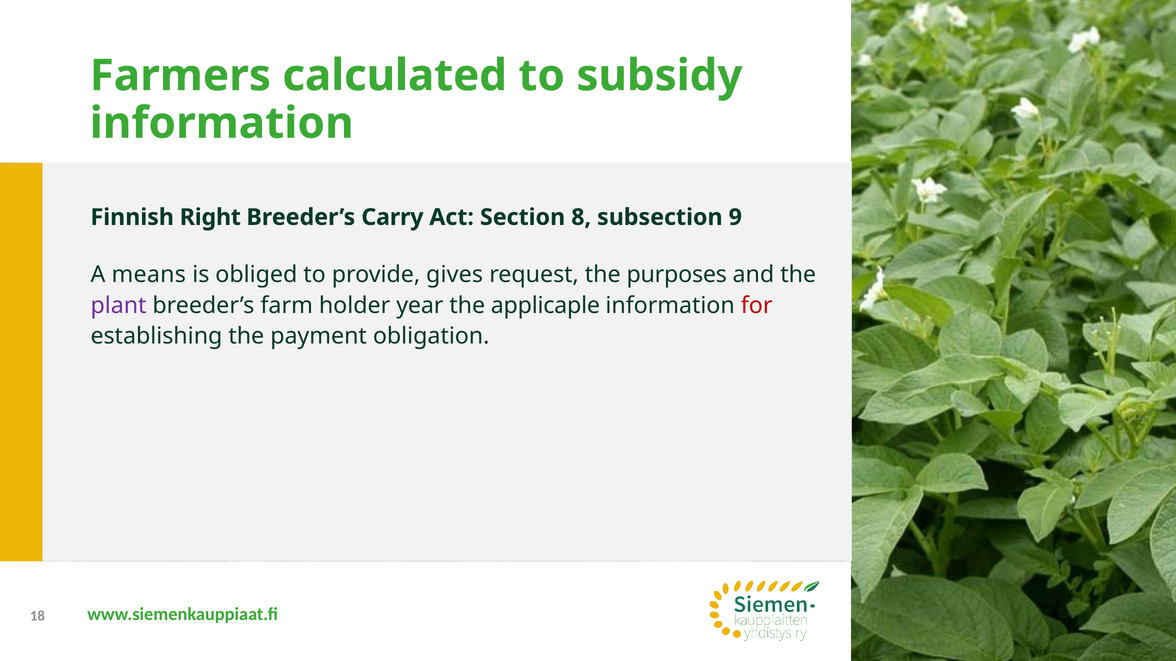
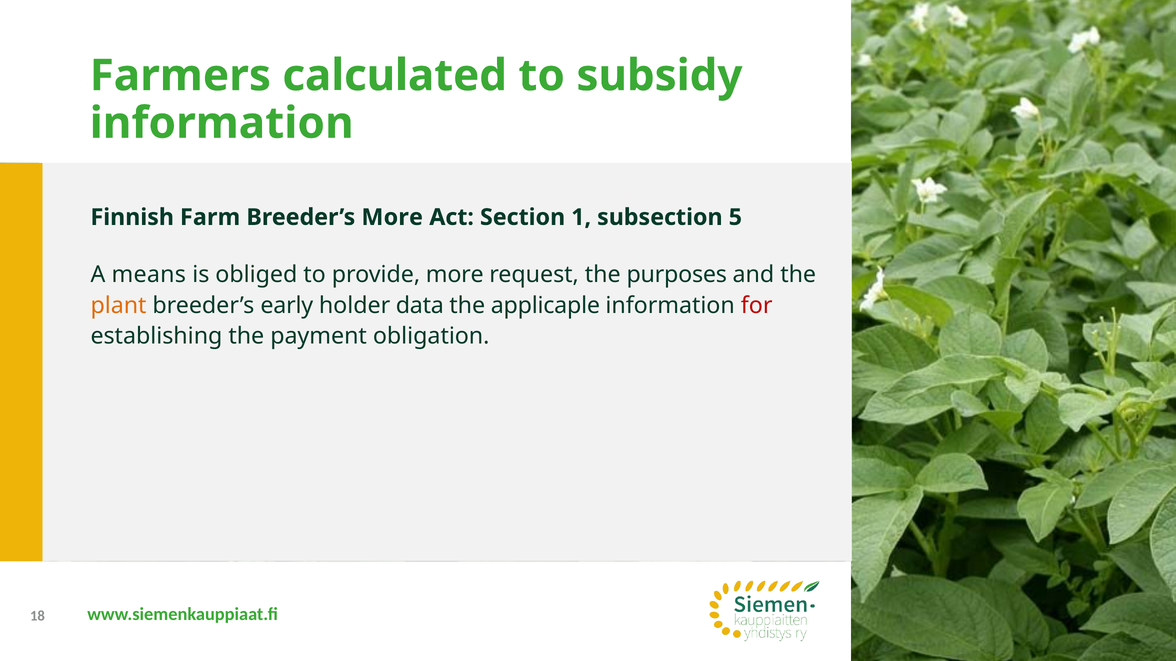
Right: Right -> Farm (210, 217)
Breeder’s Carry: Carry -> More (392, 217)
8: 8 -> 1 (581, 217)
9: 9 -> 5 (735, 217)
provide gives: gives -> more (455, 275)
plant colour: purple -> orange (119, 306)
farm: farm -> early (287, 306)
year: year -> data (420, 306)
